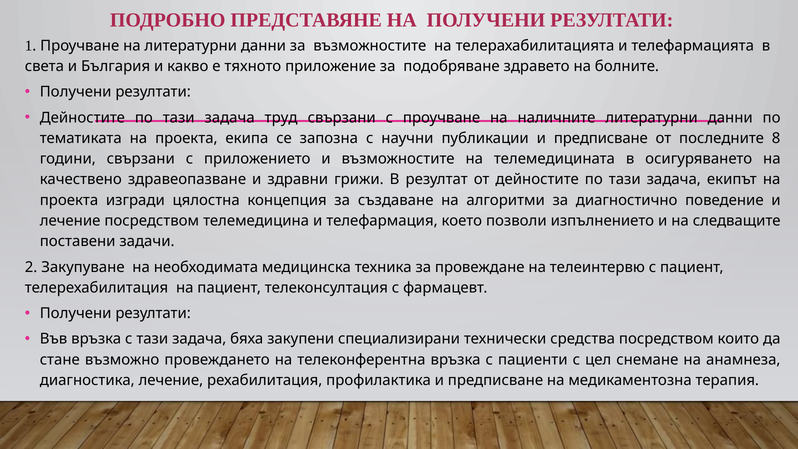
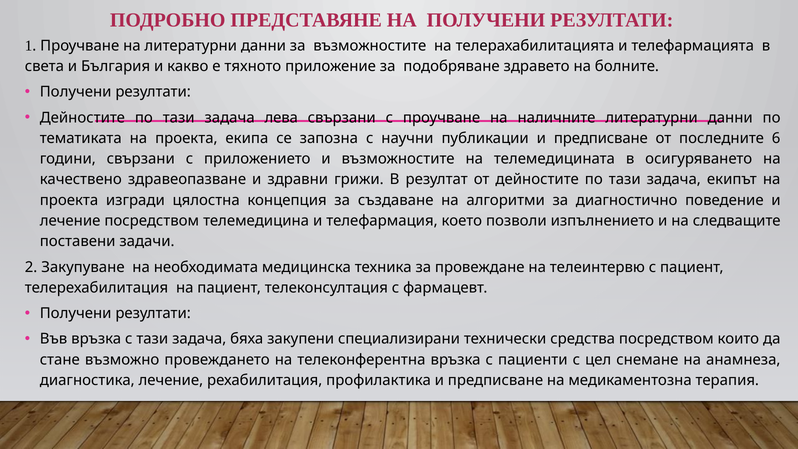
труд: труд -> лева (281, 118)
8: 8 -> 6 (776, 138)
